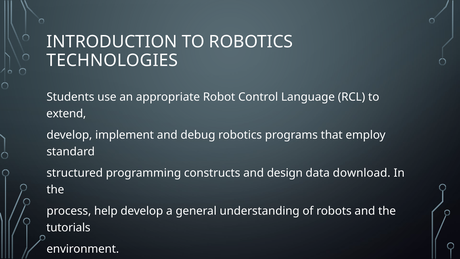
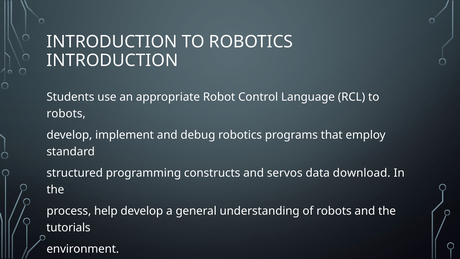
TECHNOLOGIES: TECHNOLOGIES -> INTRODUCTION (112, 60)
extend: extend -> robots (66, 114)
design: design -> servos (285, 173)
